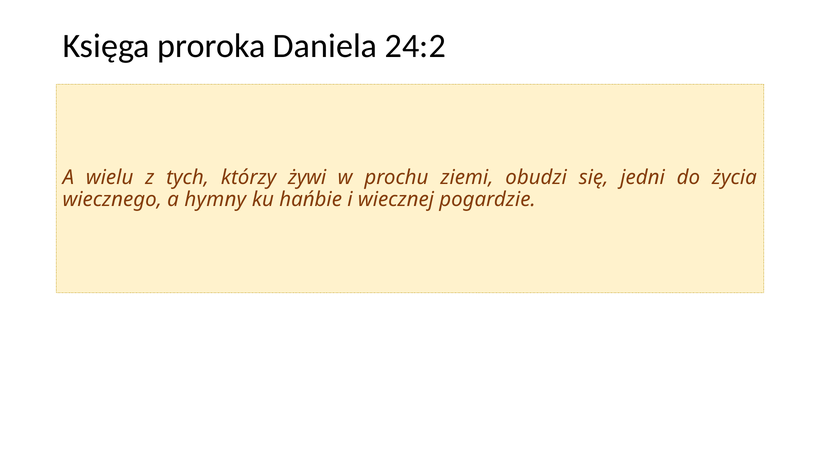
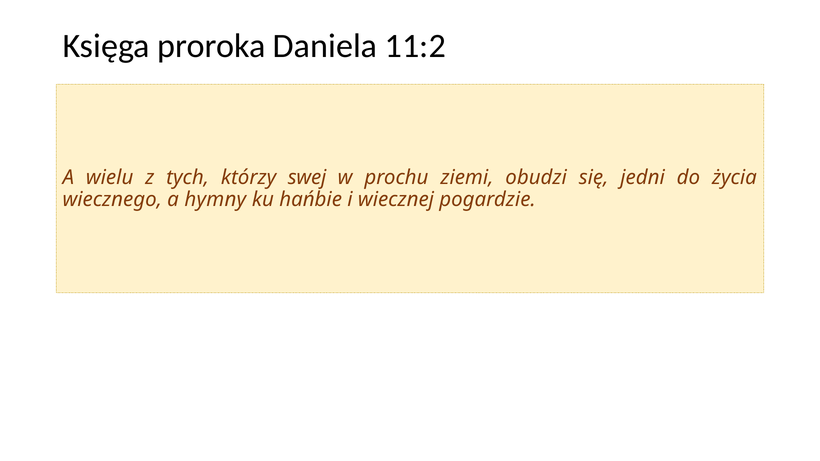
24:2: 24:2 -> 11:2 (415, 46)
żywi: żywi -> swej (307, 177)
